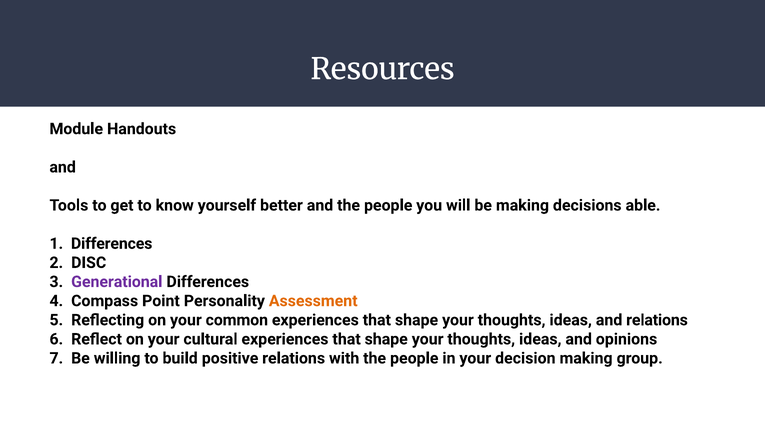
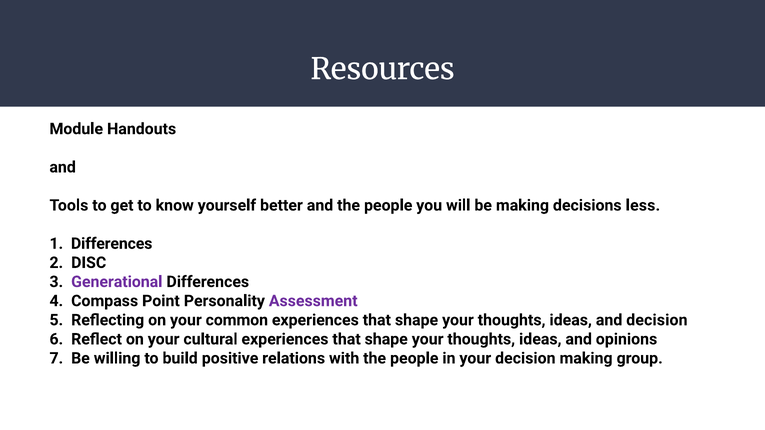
able: able -> less (643, 206)
Assessment colour: orange -> purple (313, 301)
and relations: relations -> decision (657, 320)
